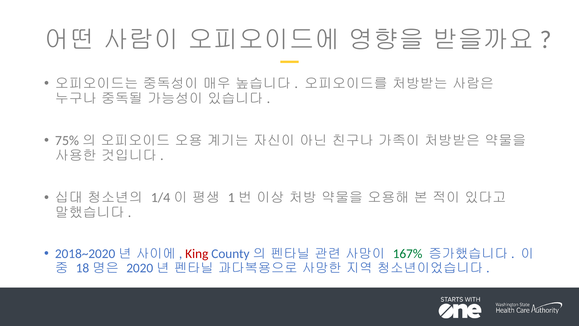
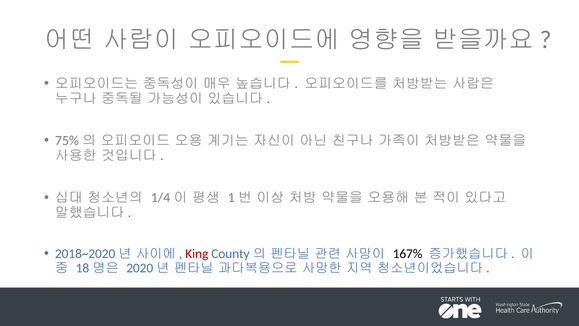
167% colour: green -> black (408, 254)
